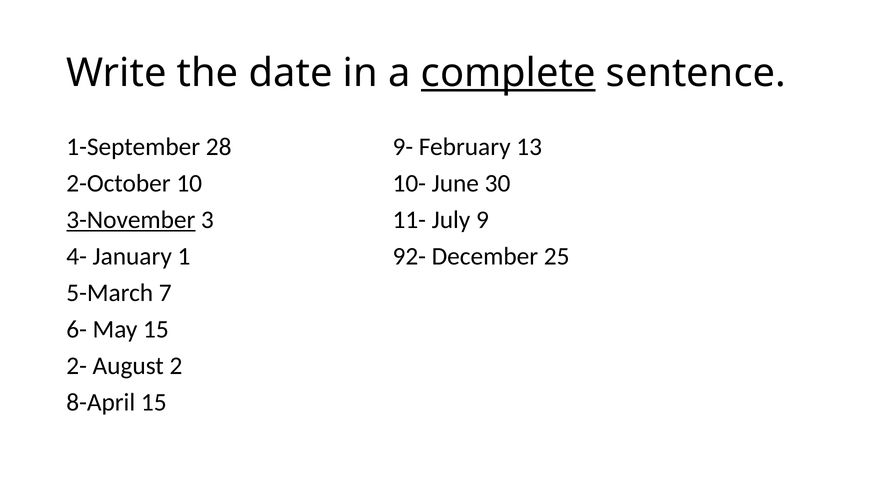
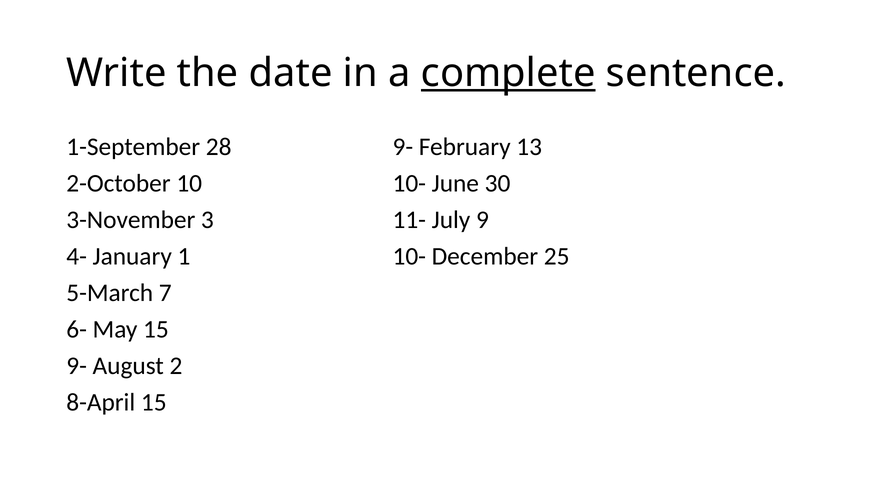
3-November underline: present -> none (131, 220)
1 92-: 92- -> 10- (409, 257)
2-: 2- -> 9- (77, 366)
